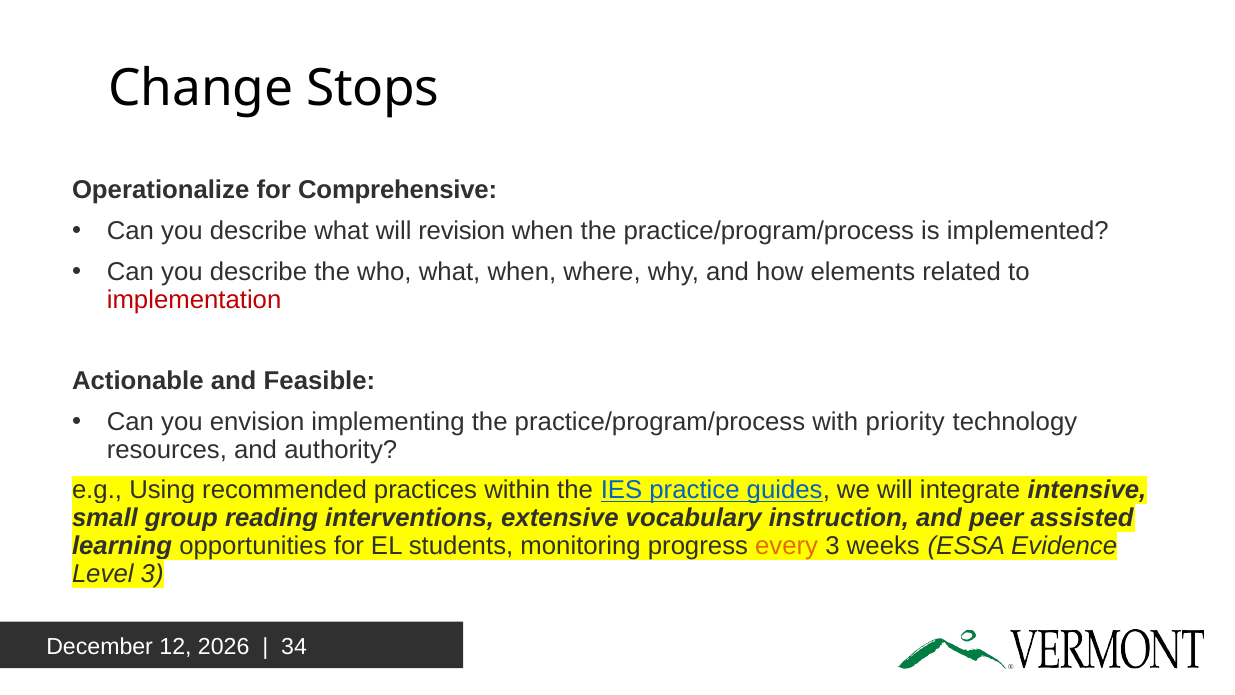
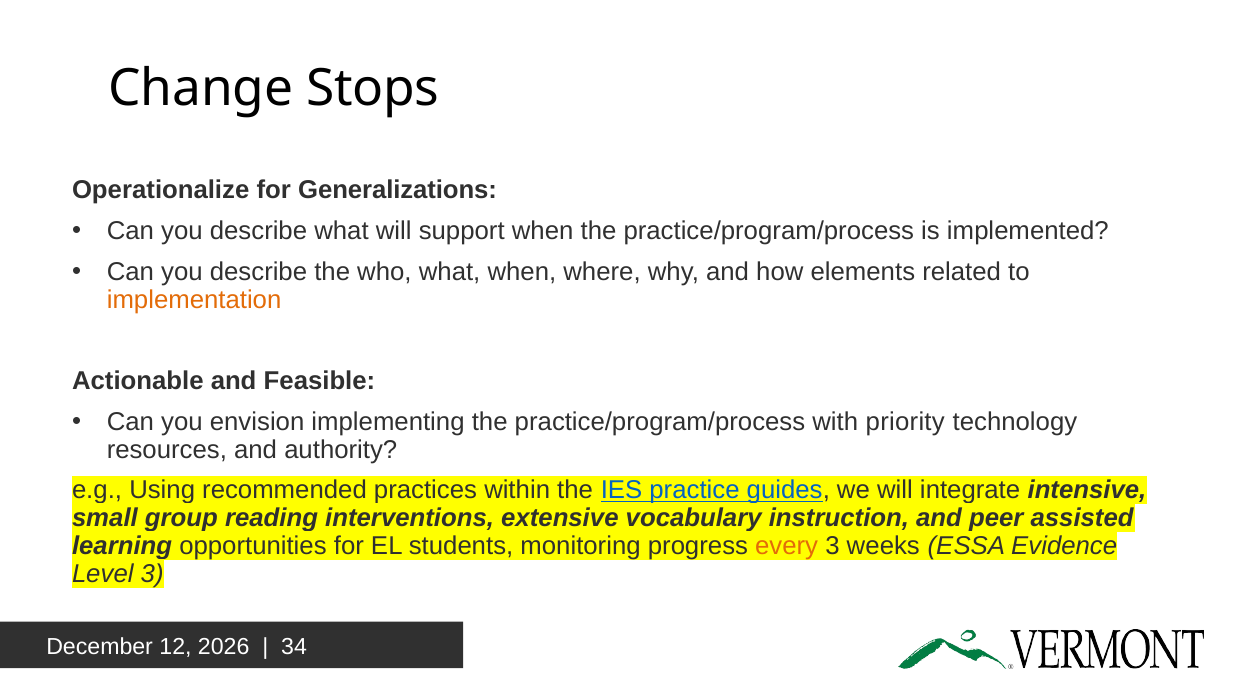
Comprehensive: Comprehensive -> Generalizations (398, 190)
revision: revision -> support (462, 231)
implementation colour: red -> orange (194, 299)
